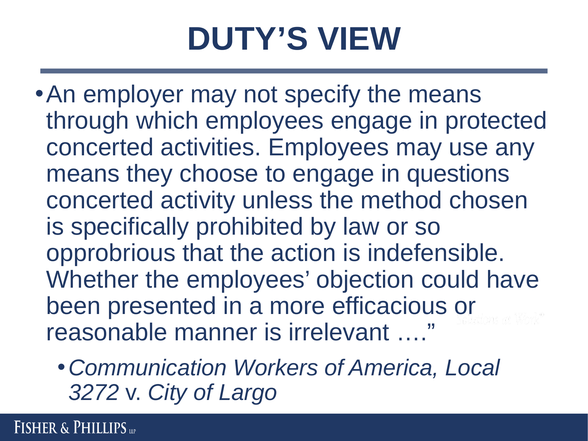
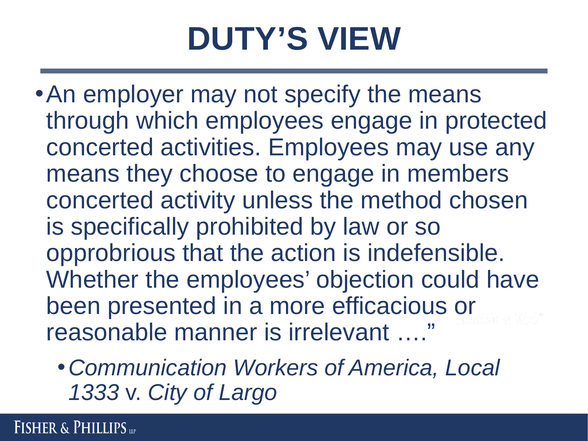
questions: questions -> members (458, 174)
3272: 3272 -> 1333 (94, 393)
